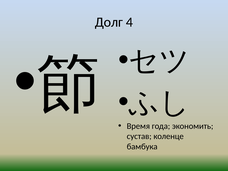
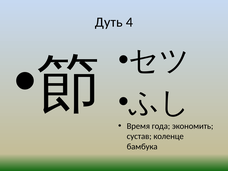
Долг: Долг -> Дуть (109, 22)
